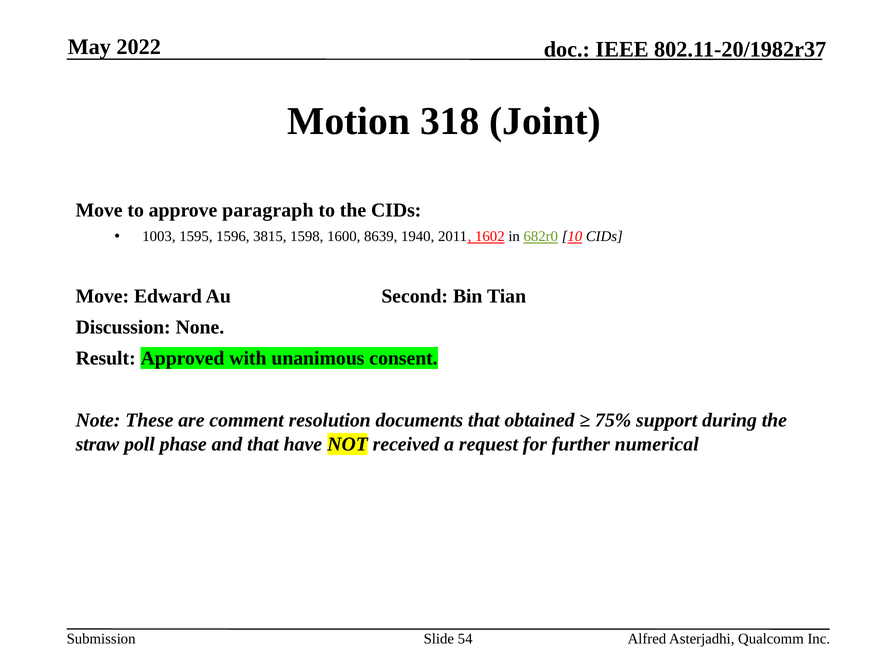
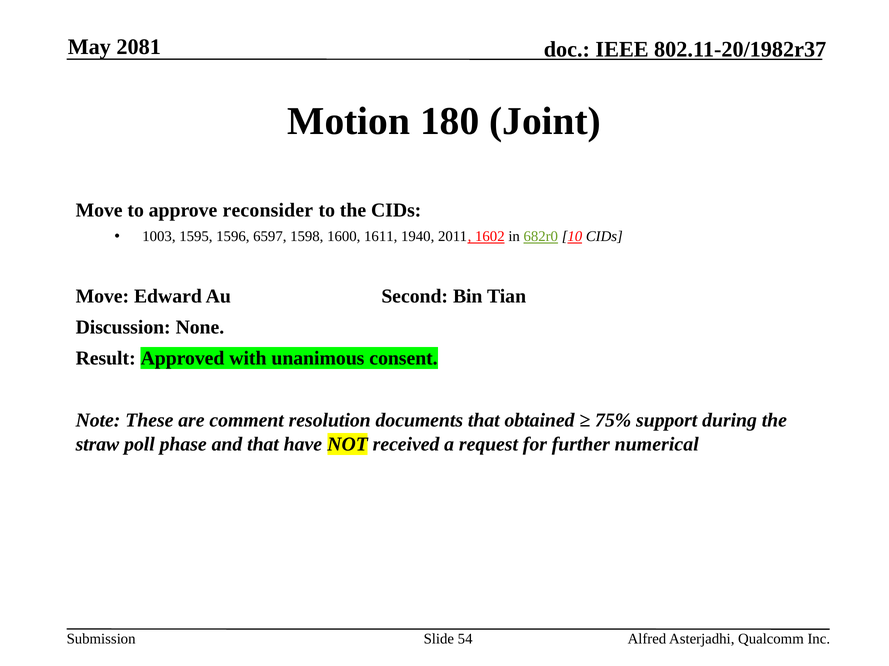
2022: 2022 -> 2081 (139, 47)
318: 318 -> 180 (450, 121)
paragraph: paragraph -> reconsider (268, 210)
3815: 3815 -> 6597 (270, 237)
8639: 8639 -> 1611 (381, 237)
